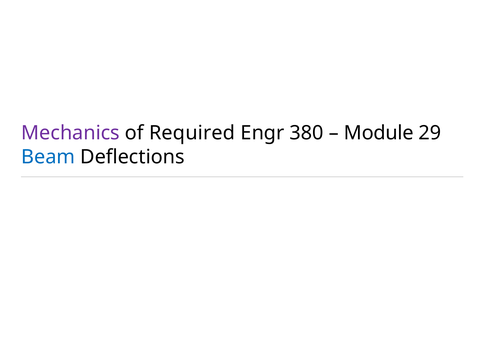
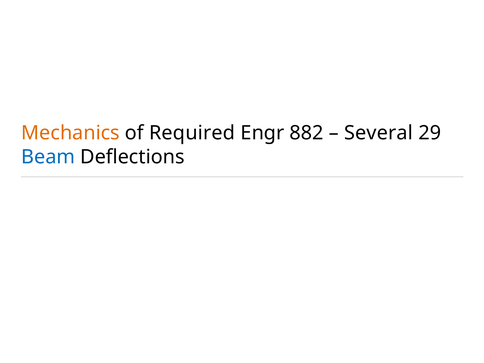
Mechanics colour: purple -> orange (71, 133)
380: 380 -> 882 (307, 133)
Module: Module -> Several (379, 133)
